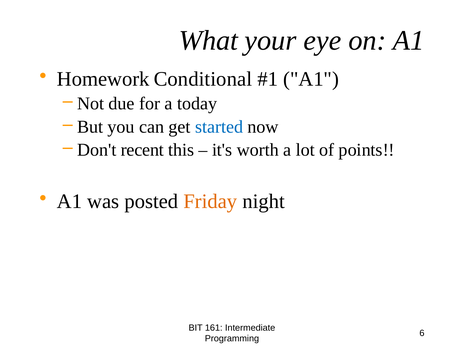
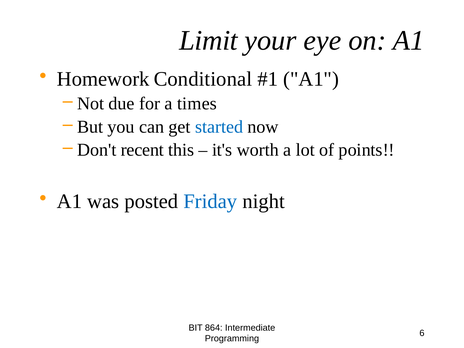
What: What -> Limit (208, 41)
today: today -> times (197, 104)
Friday colour: orange -> blue (210, 201)
161: 161 -> 864 (214, 328)
